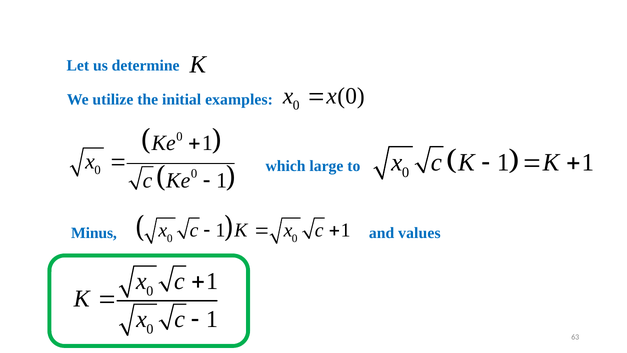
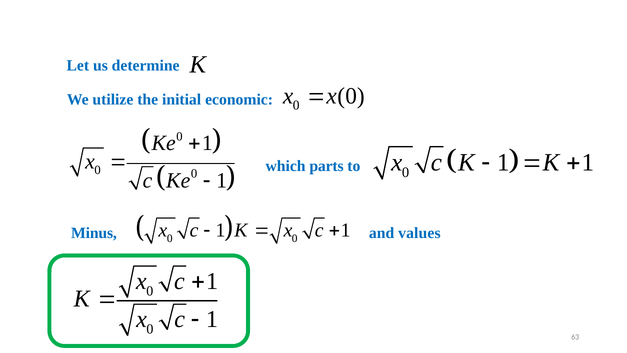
examples: examples -> economic (239, 100)
large: large -> parts (327, 166)
